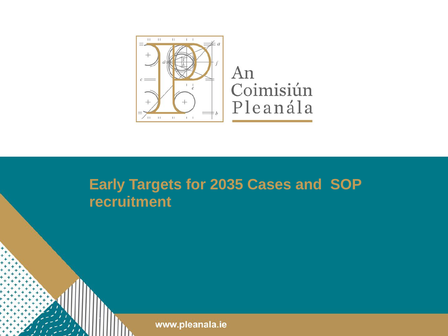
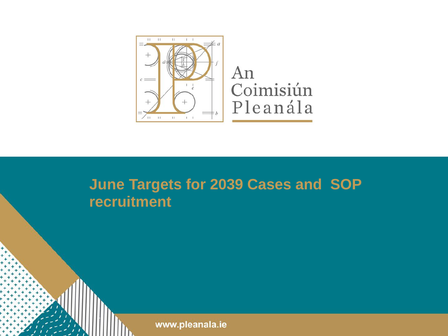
Early: Early -> June (107, 184)
2035: 2035 -> 2039 (227, 184)
